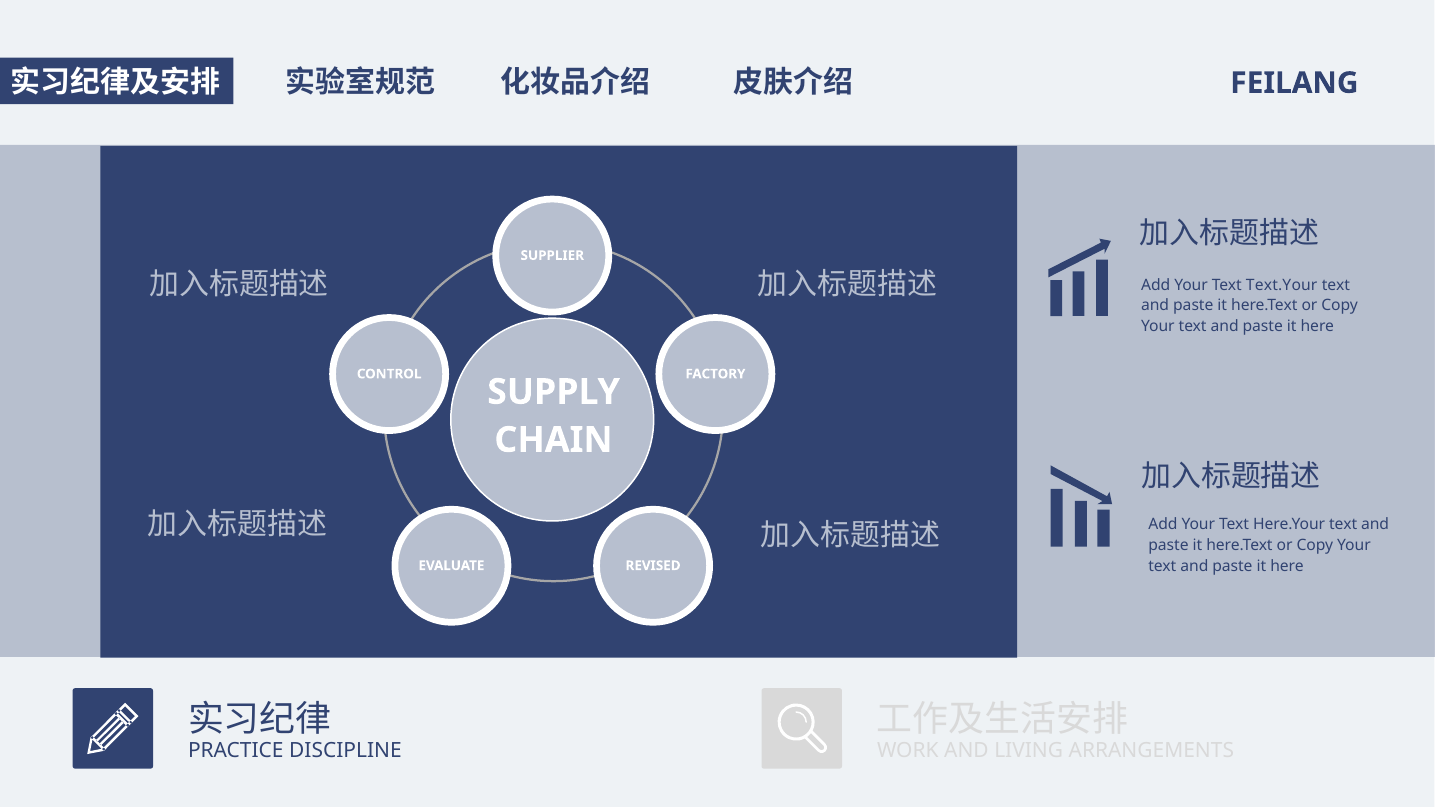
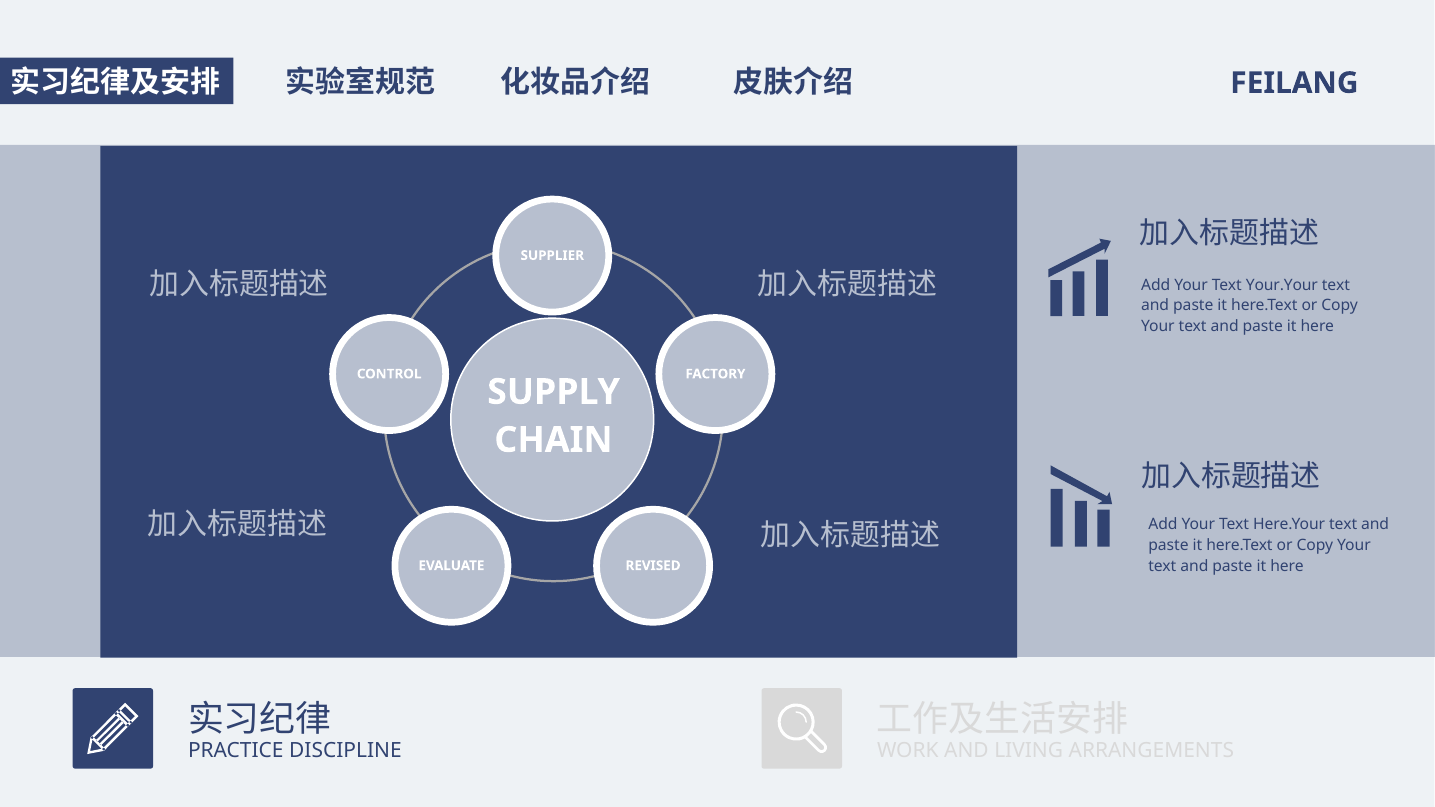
Text.Your: Text.Your -> Your.Your (1282, 285)
